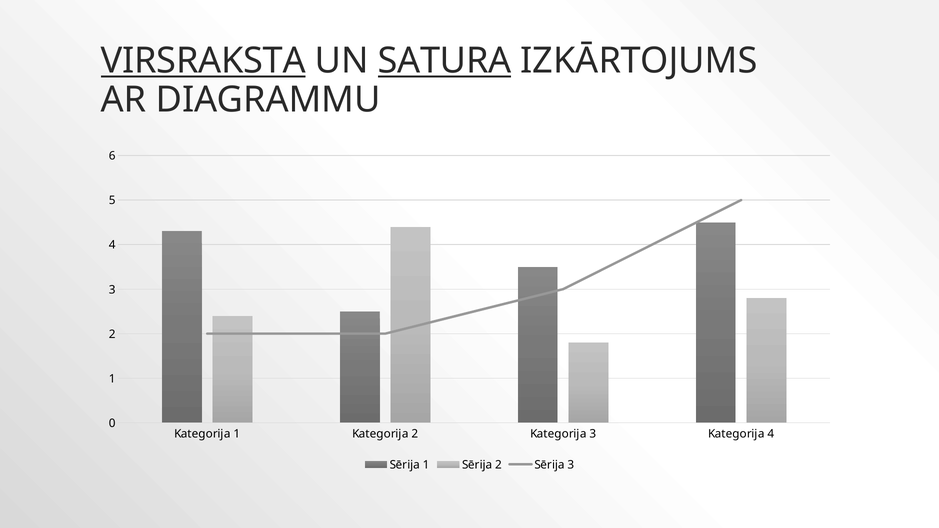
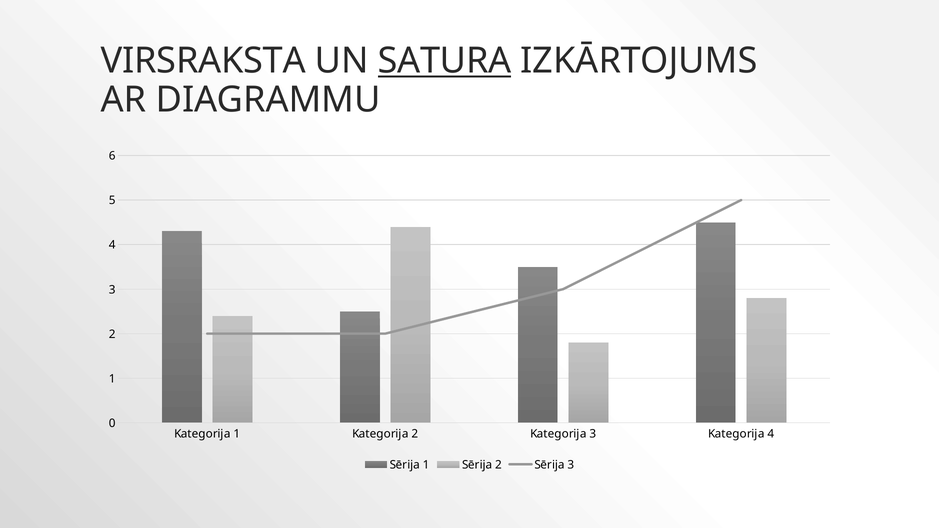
VIRSRAKSTA underline: present -> none (203, 61)
